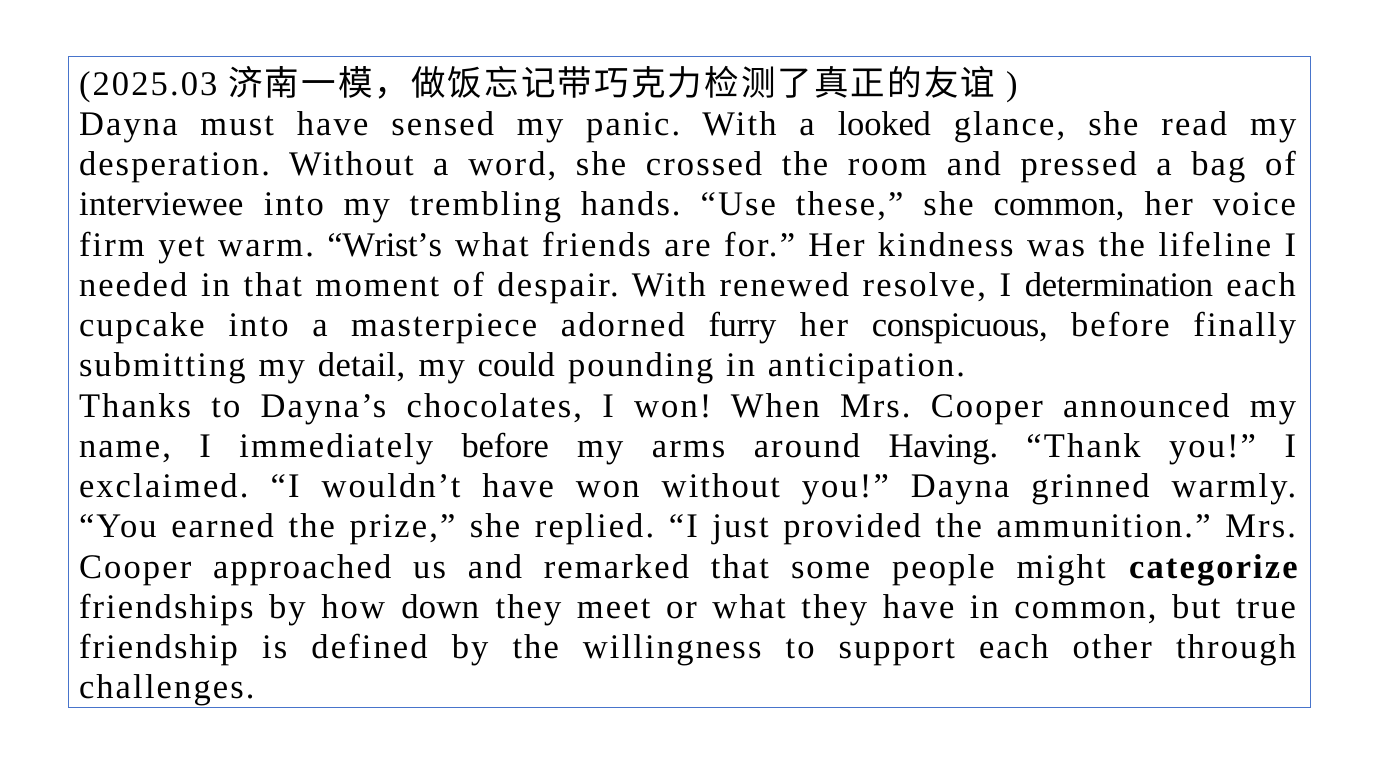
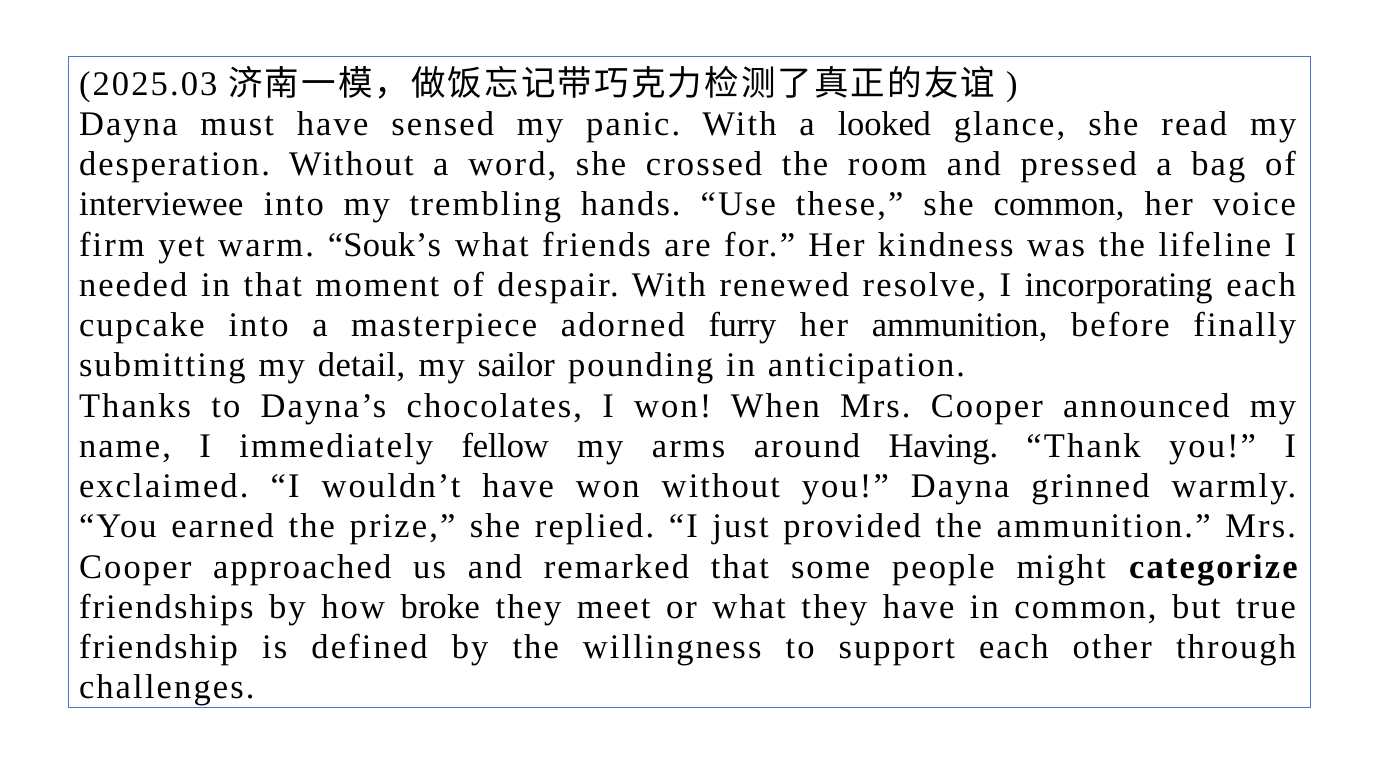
Wrist’s: Wrist’s -> Souk’s (384, 245)
determination: determination -> incorporating (1119, 285)
her conspicuous: conspicuous -> ammunition (960, 325)
could: could -> sailor (516, 366)
immediately before: before -> fellow (505, 446)
down: down -> broke (440, 607)
